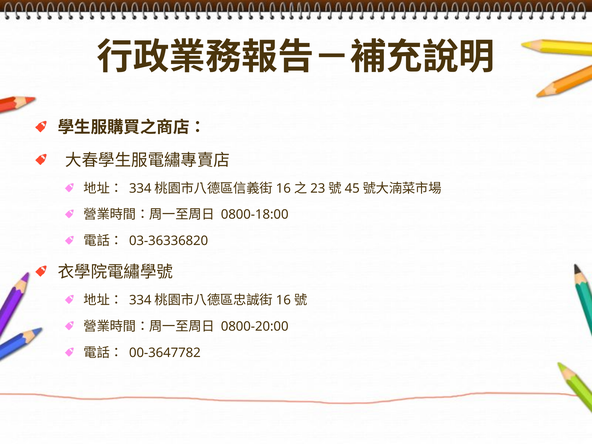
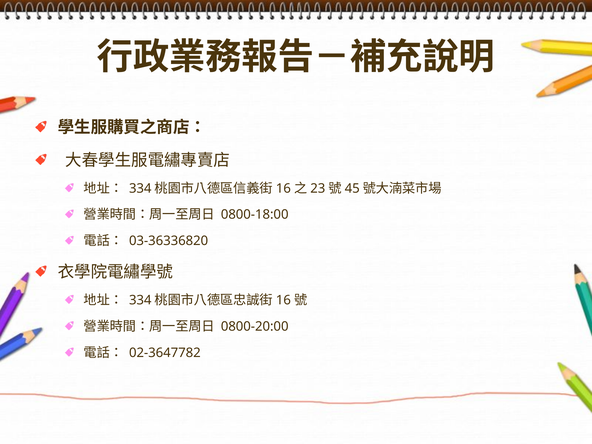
00-3647782: 00-3647782 -> 02-3647782 (165, 353)
